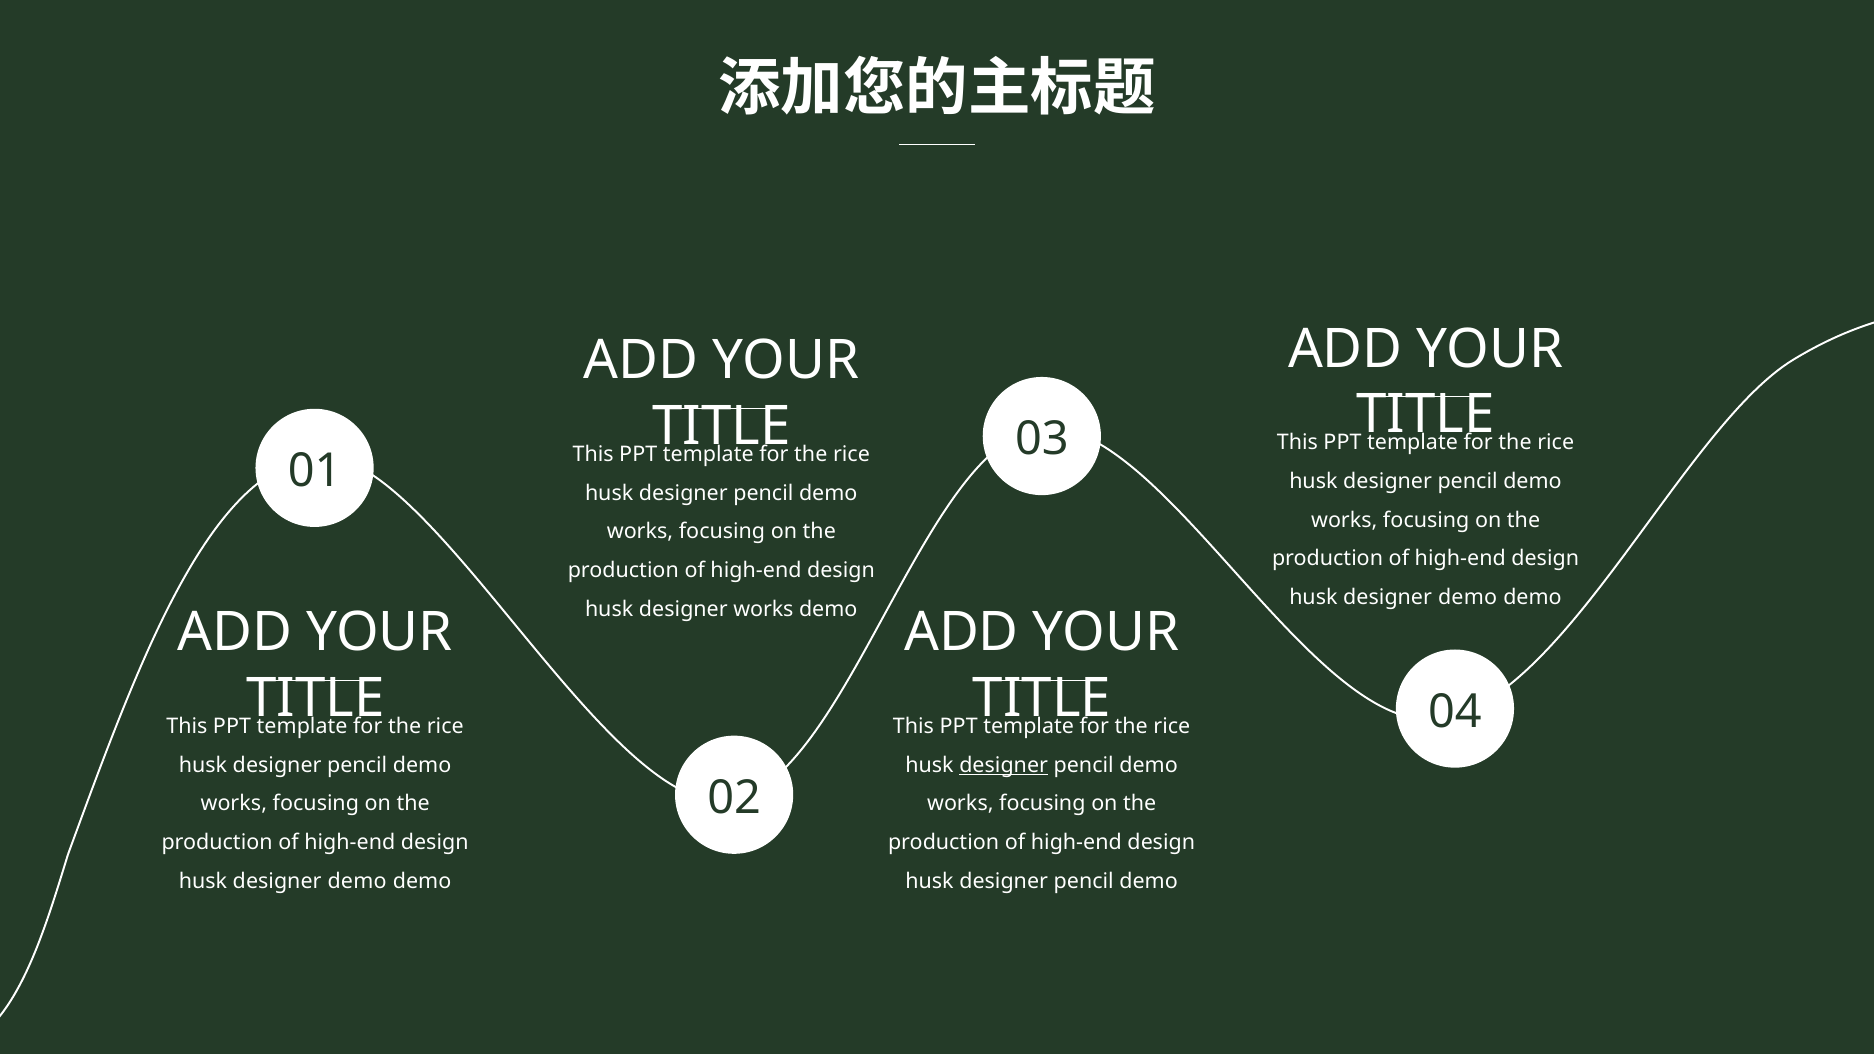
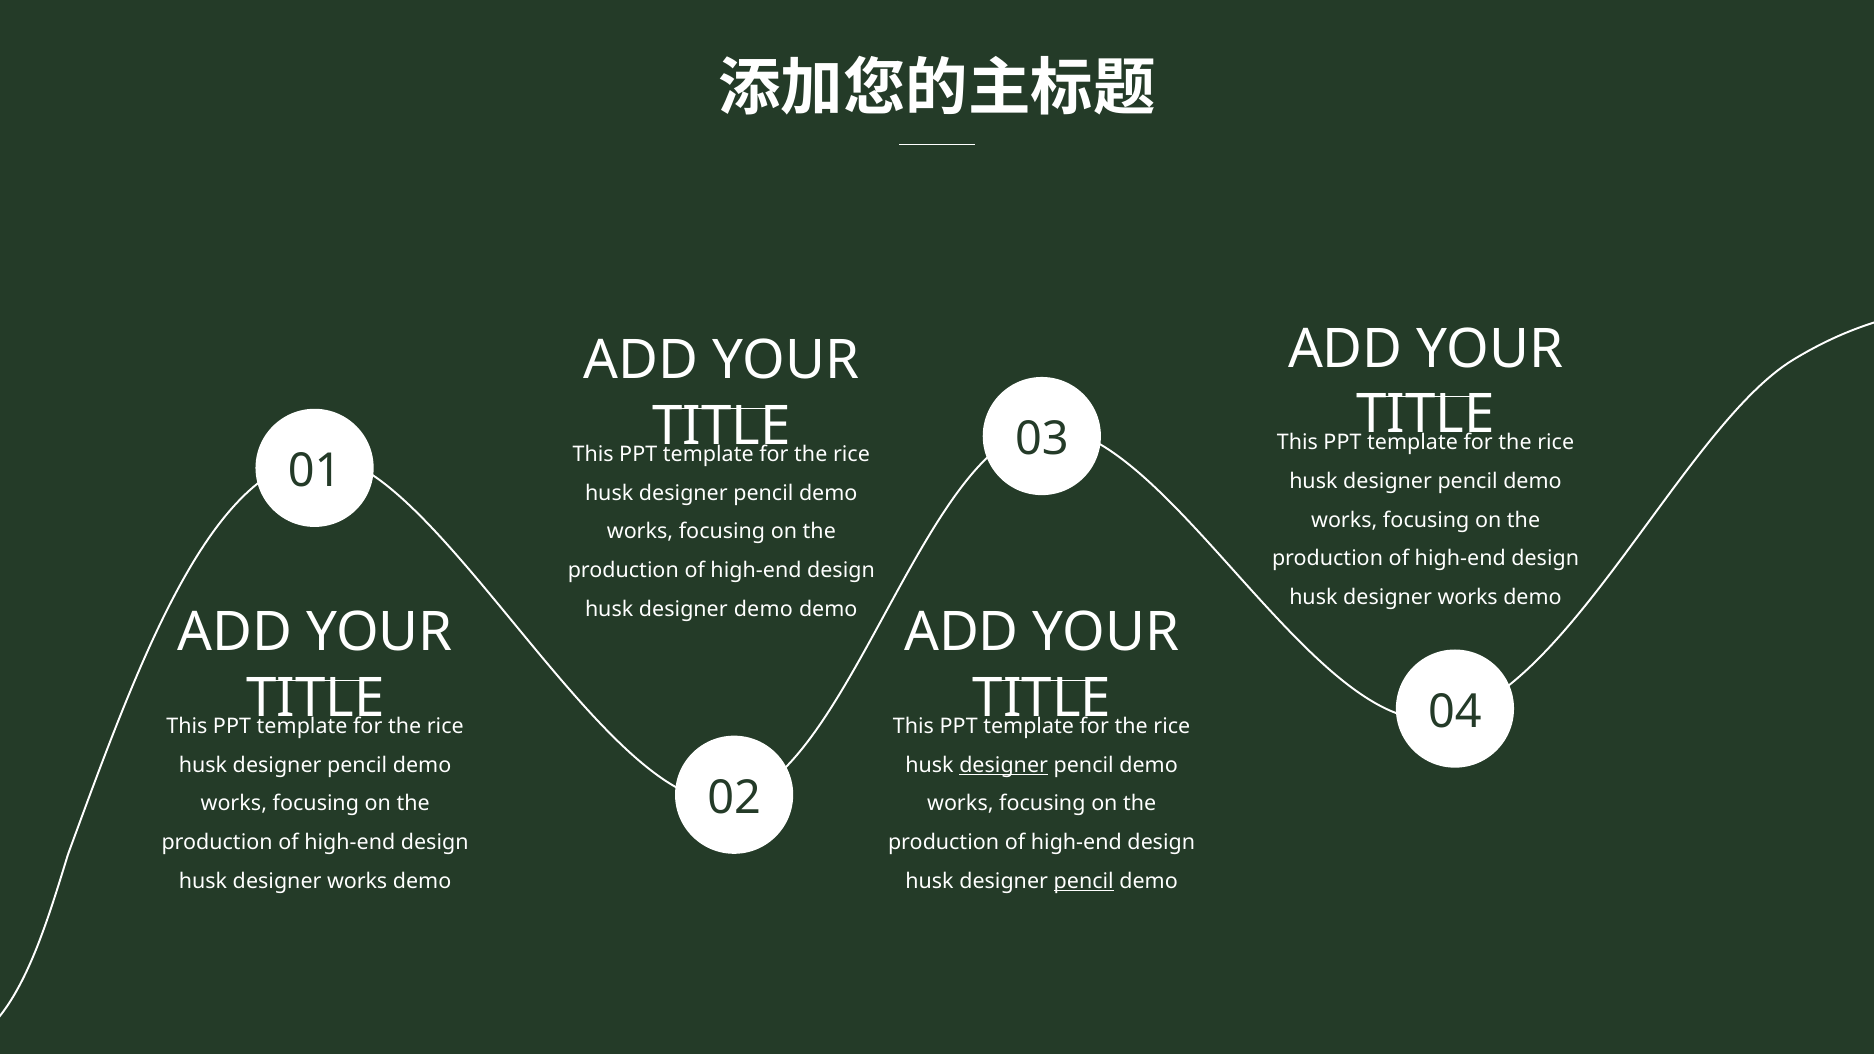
demo: demo -> works (1468, 598)
designer works: works -> demo (763, 609)
demo: demo -> works (357, 881)
pencil underline: none -> present (1084, 881)
